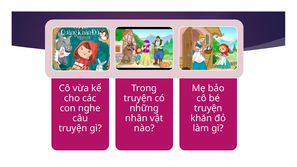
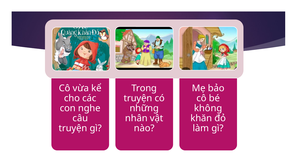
truyện: truyện -> không (208, 108)
